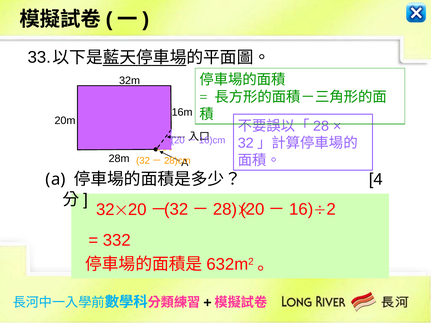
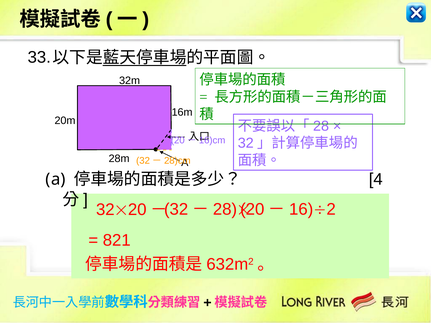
332: 332 -> 821 (117, 240)
